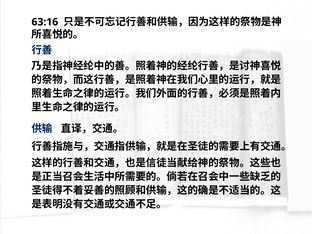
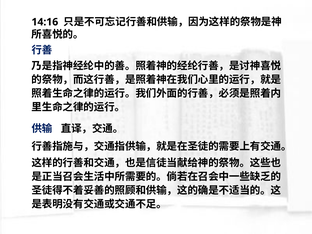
63:16: 63:16 -> 14:16 (45, 22)
